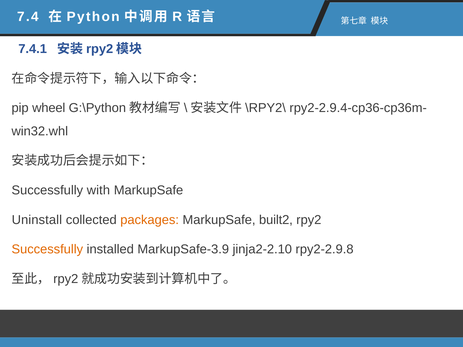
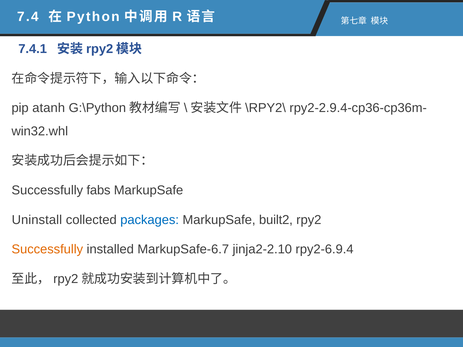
wheel: wheel -> atanh (49, 108)
with: with -> fabs (99, 190)
packages colour: orange -> blue (150, 220)
MarkupSafe-3.9: MarkupSafe-3.9 -> MarkupSafe-6.7 (183, 250)
rpy2-2.9.8: rpy2-2.9.8 -> rpy2-6.9.4 (325, 250)
